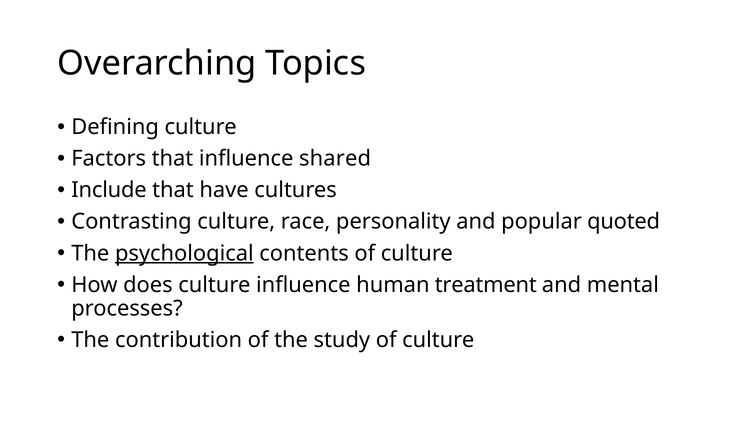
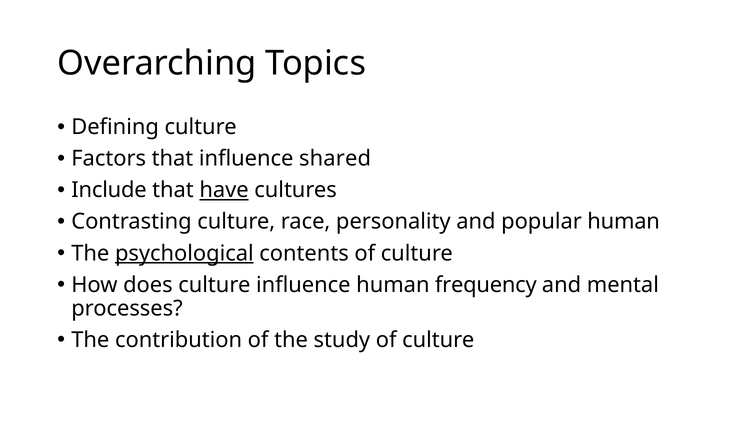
have underline: none -> present (224, 190)
popular quoted: quoted -> human (624, 221)
treatment: treatment -> frequency (486, 284)
